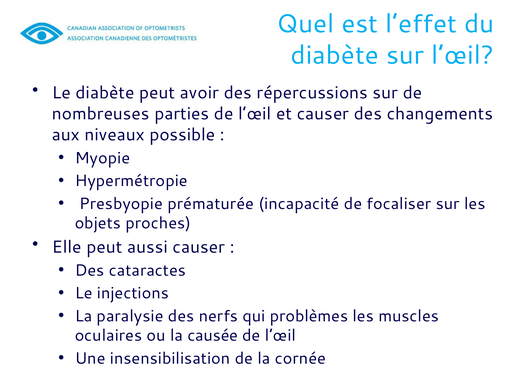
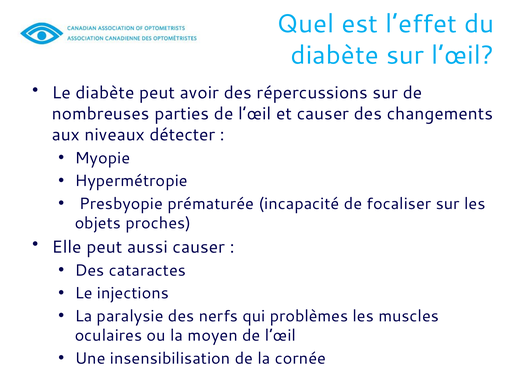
possible: possible -> détecter (182, 135)
causée: causée -> moyen (213, 336)
